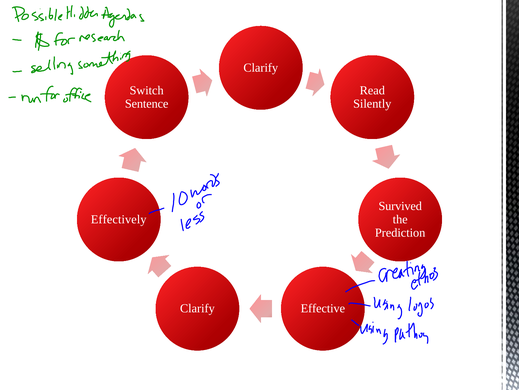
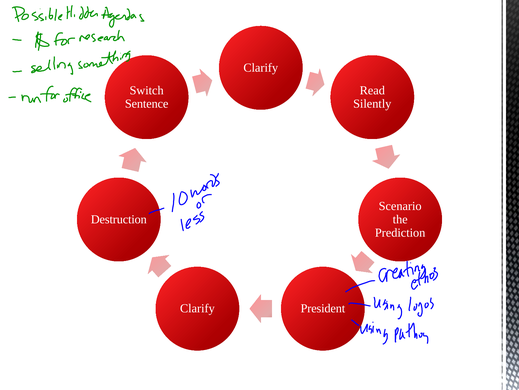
Survived: Survived -> Scenario (400, 206)
Effectively: Effectively -> Destruction (119, 219)
Effective: Effective -> President (323, 308)
